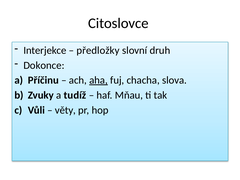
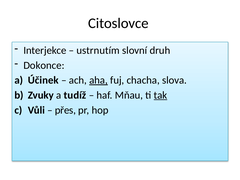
předložky: předložky -> ustrnutím (98, 50)
Příčinu: Příčinu -> Účinek (43, 80)
tak underline: none -> present (160, 95)
věty: věty -> přes (65, 110)
